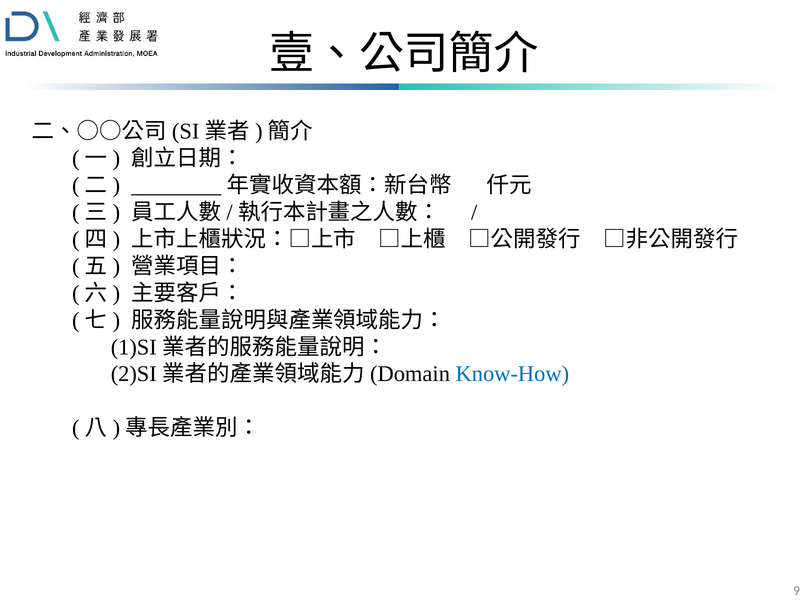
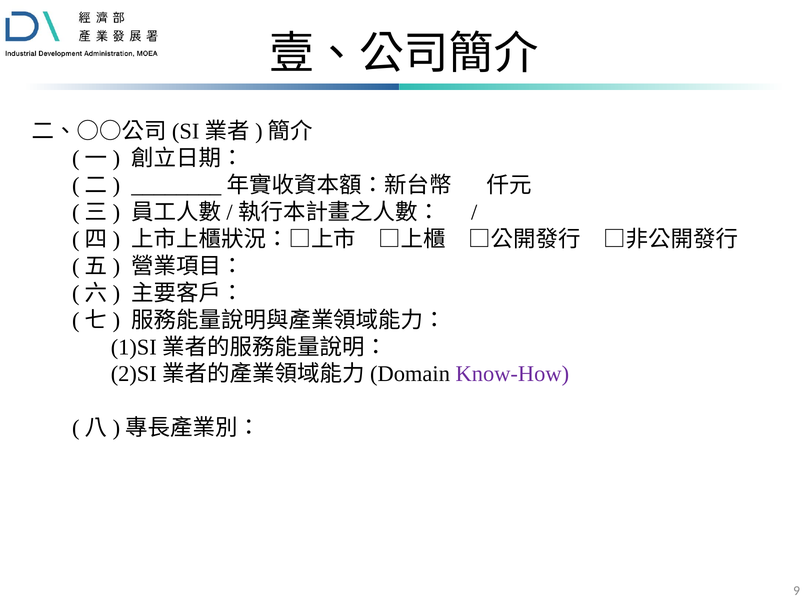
Know-How colour: blue -> purple (512, 374)
